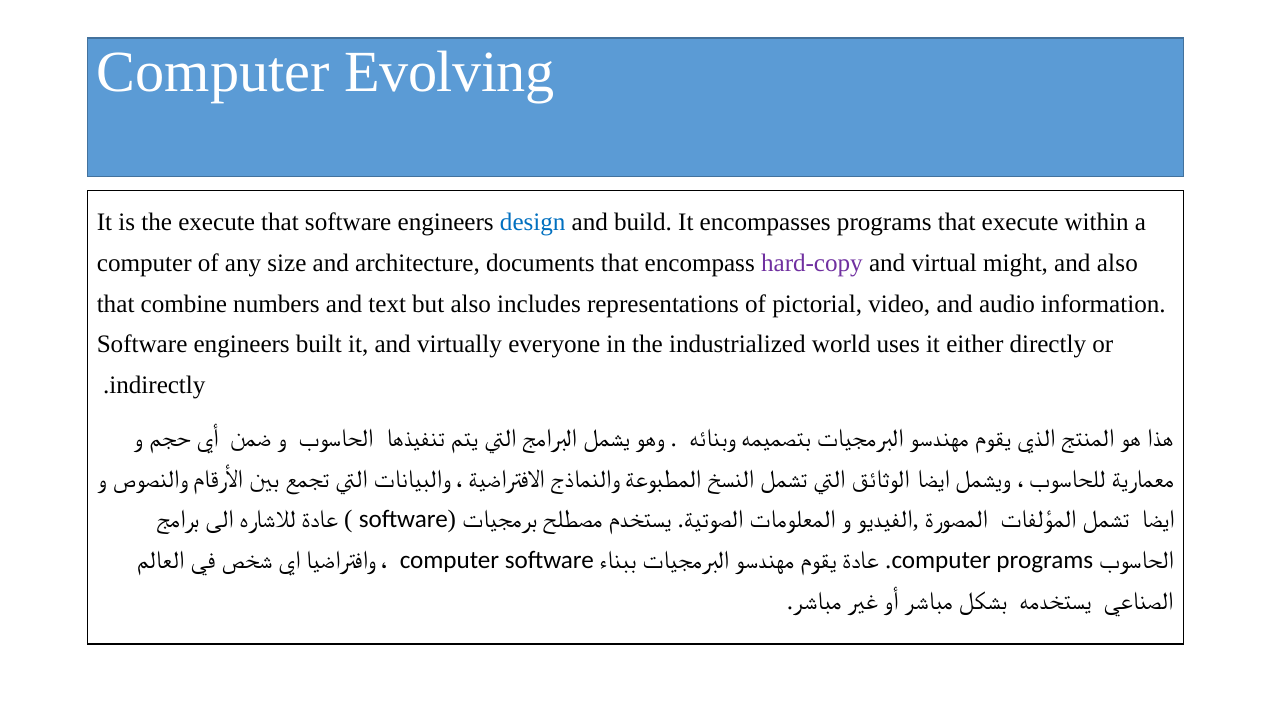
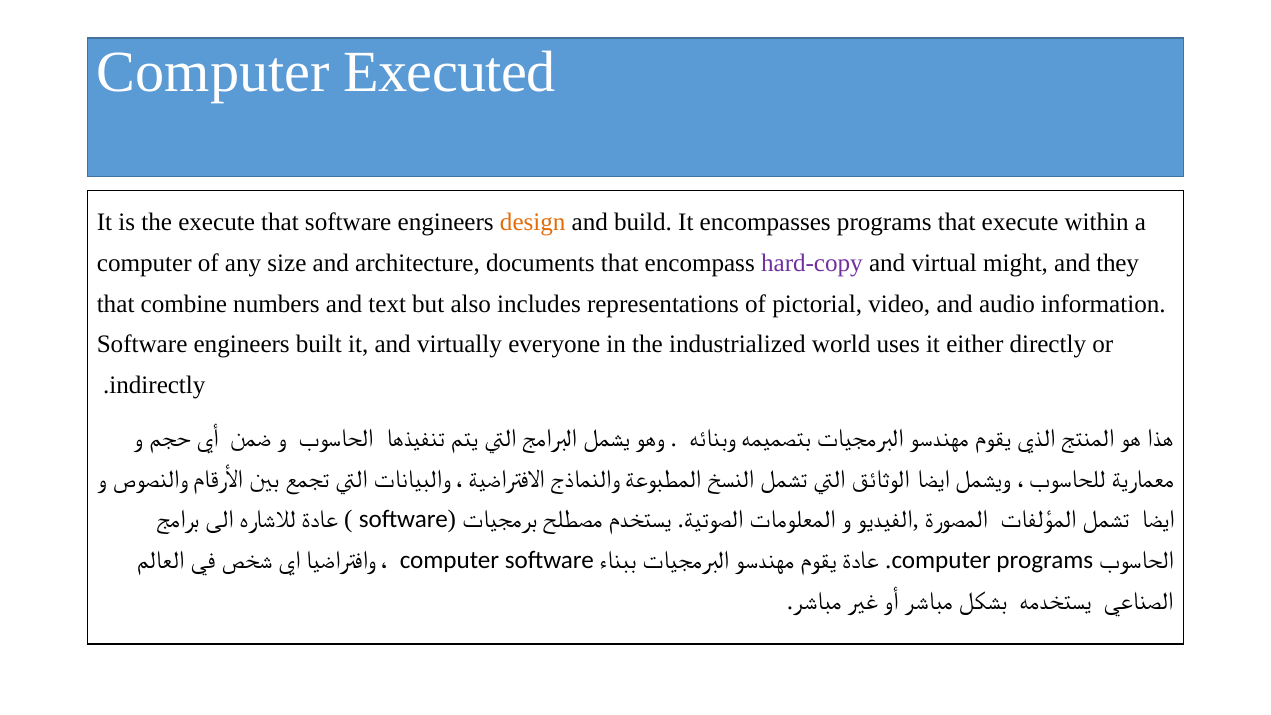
Evolving: Evolving -> Executed (450, 72)
design colour: blue -> orange (533, 222)
and also: also -> they (1118, 263)
